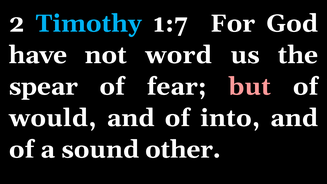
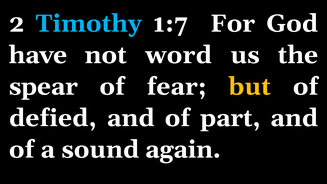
but colour: pink -> yellow (250, 87)
would: would -> defied (53, 118)
into: into -> part (230, 118)
other: other -> again (183, 149)
